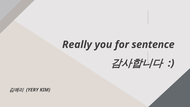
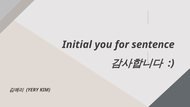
Really: Really -> Initial (77, 45)
